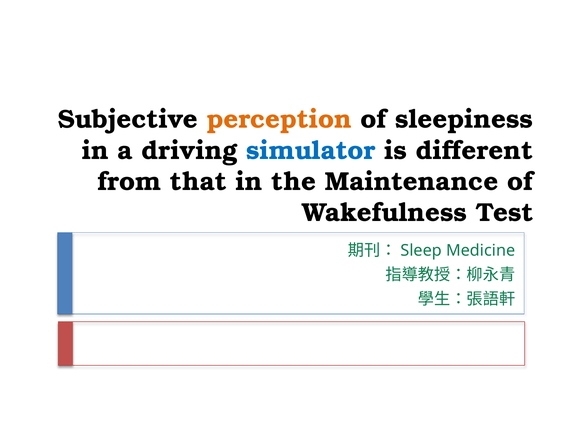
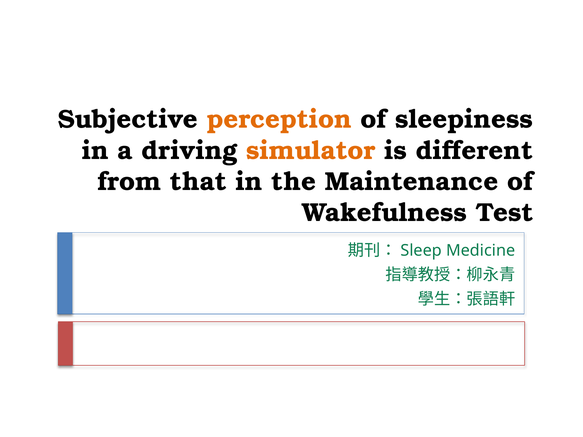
simulator colour: blue -> orange (311, 151)
